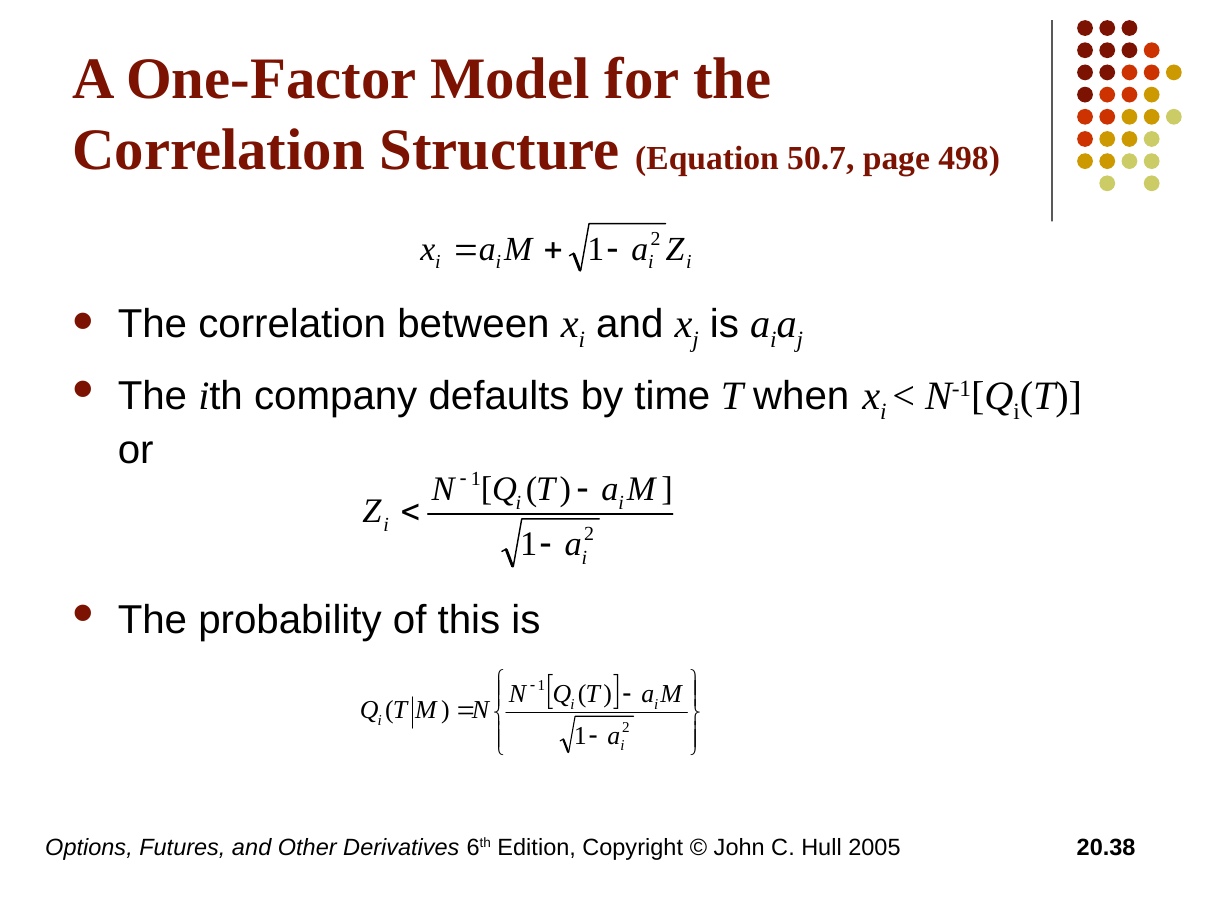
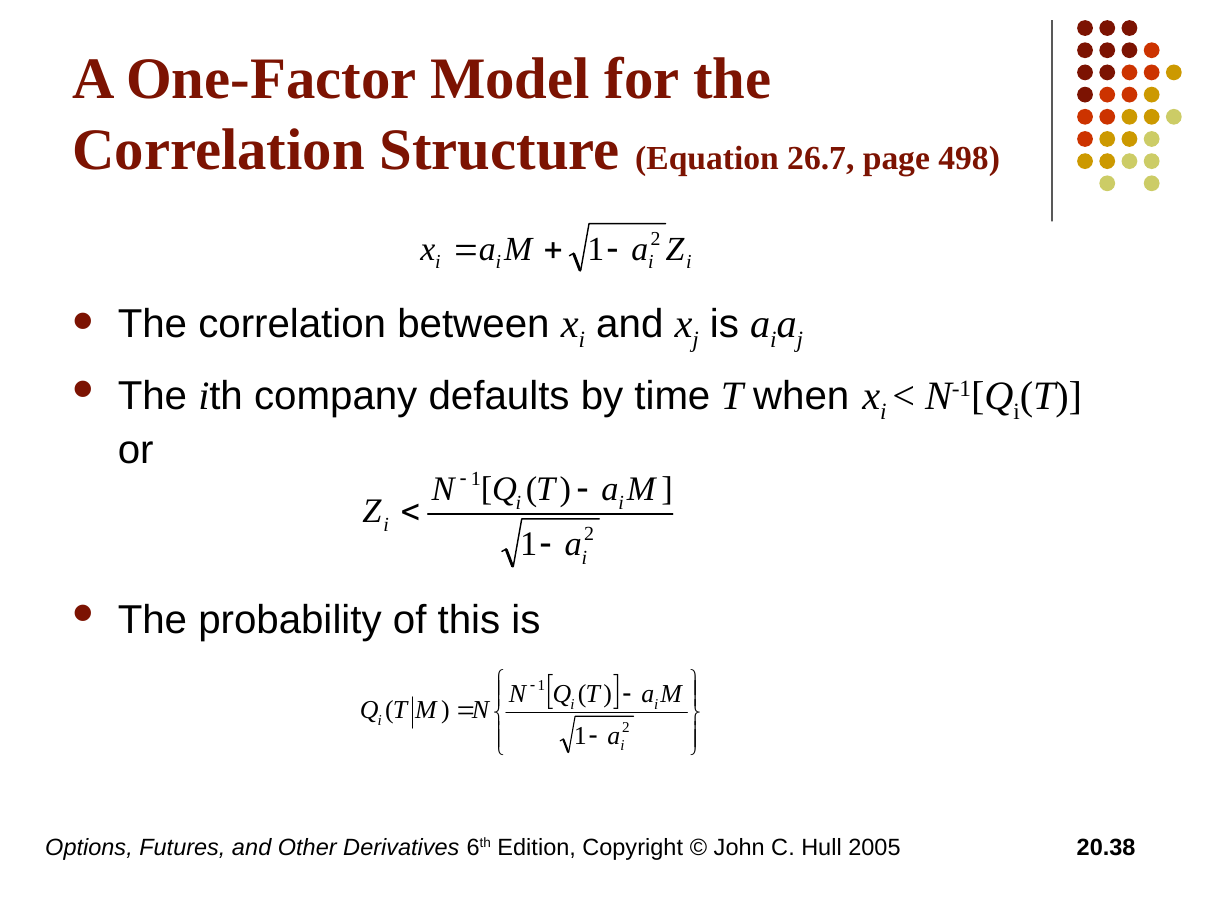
50.7: 50.7 -> 26.7 (821, 158)
